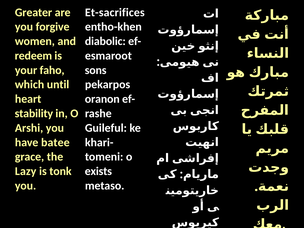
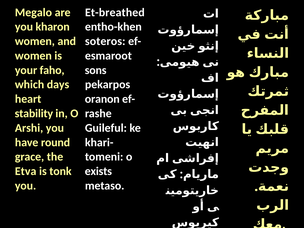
Greater: Greater -> Megalo (33, 12)
Et-sacrifices: Et-sacrifices -> Et-breathed (115, 12)
forgive: forgive -> kharon (53, 27)
diabolic: diabolic -> soteros (105, 41)
redeem: redeem -> women (33, 56)
until: until -> days (58, 85)
batee: batee -> round (56, 142)
Lazy: Lazy -> Etva (26, 171)
